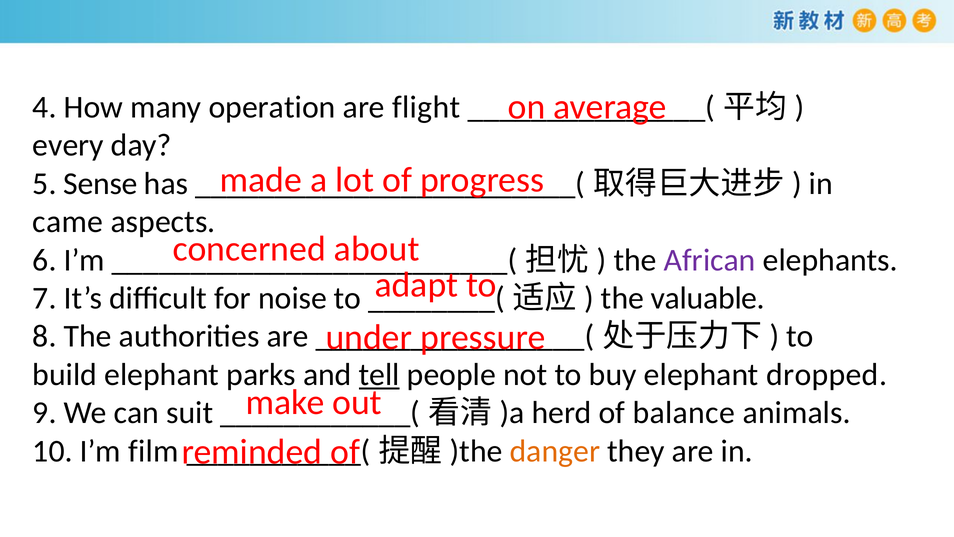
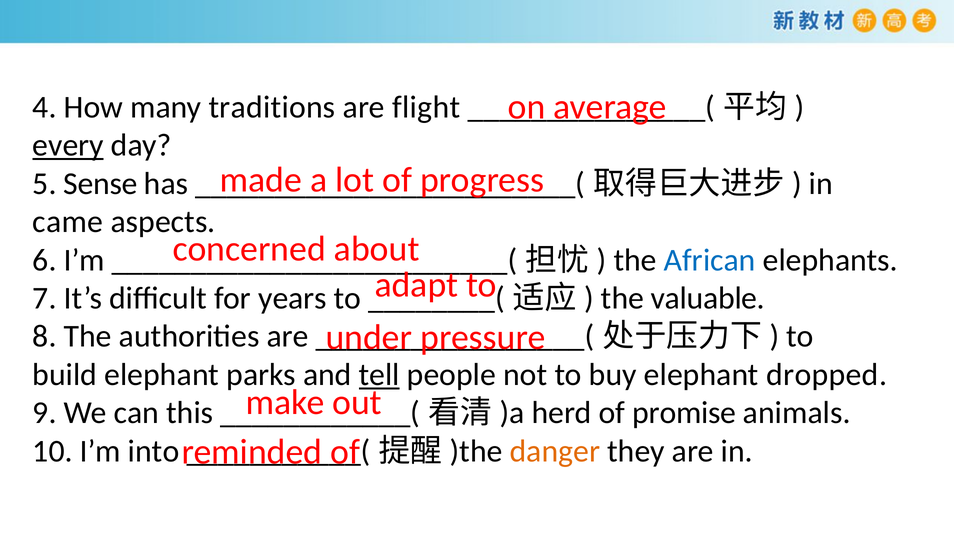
operation: operation -> traditions (272, 107)
every underline: none -> present (68, 145)
African colour: purple -> blue (710, 260)
noise: noise -> years (293, 298)
suit: suit -> this (190, 413)
balance: balance -> promise (684, 413)
film: film -> into (154, 451)
